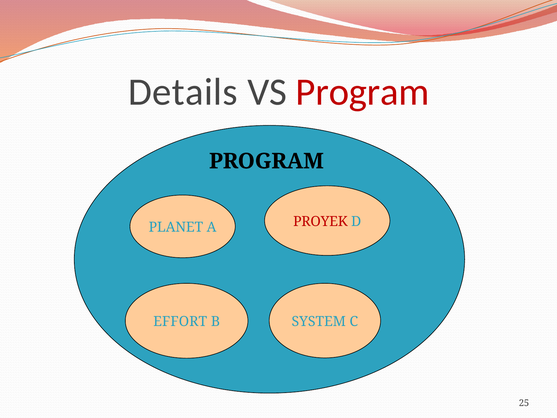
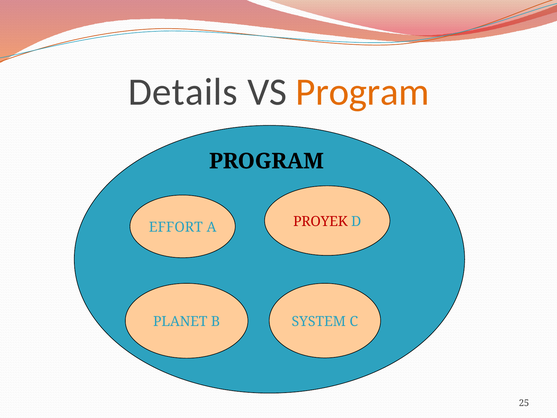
Program colour: red -> orange (362, 92)
PLANET: PLANET -> EFFORT (176, 227)
EFFORT: EFFORT -> PLANET (180, 322)
